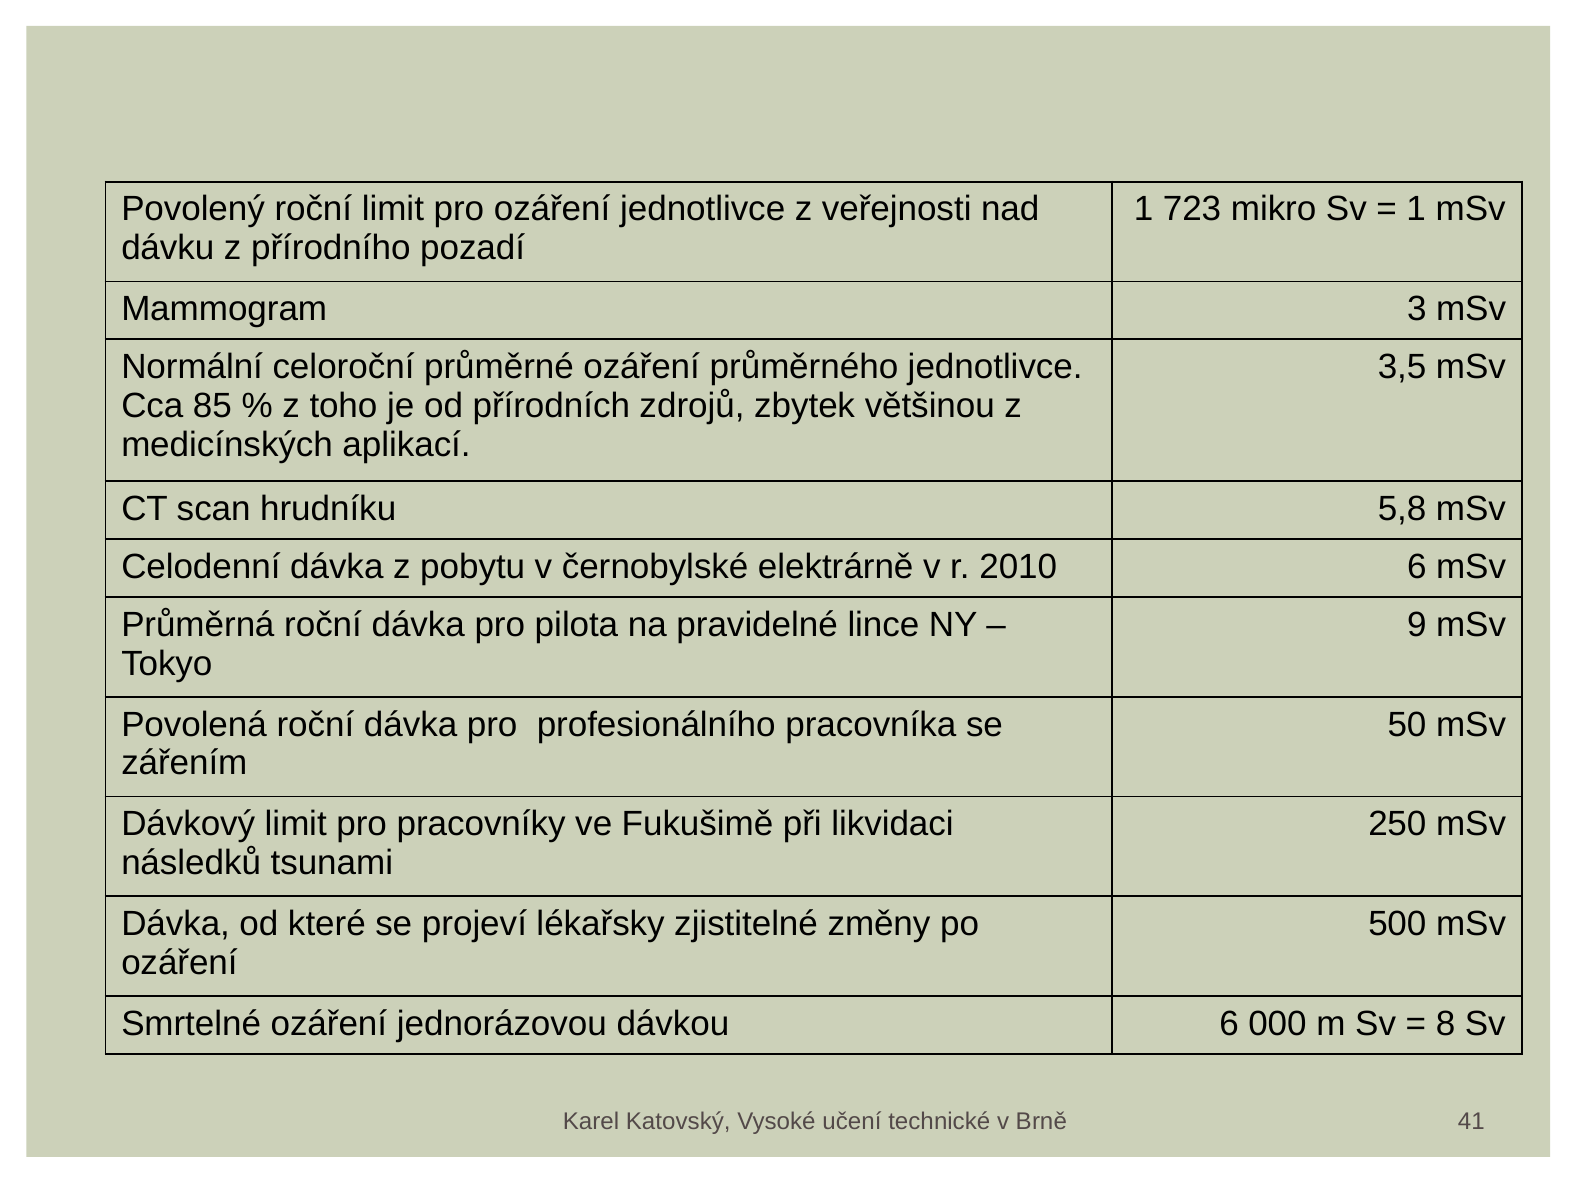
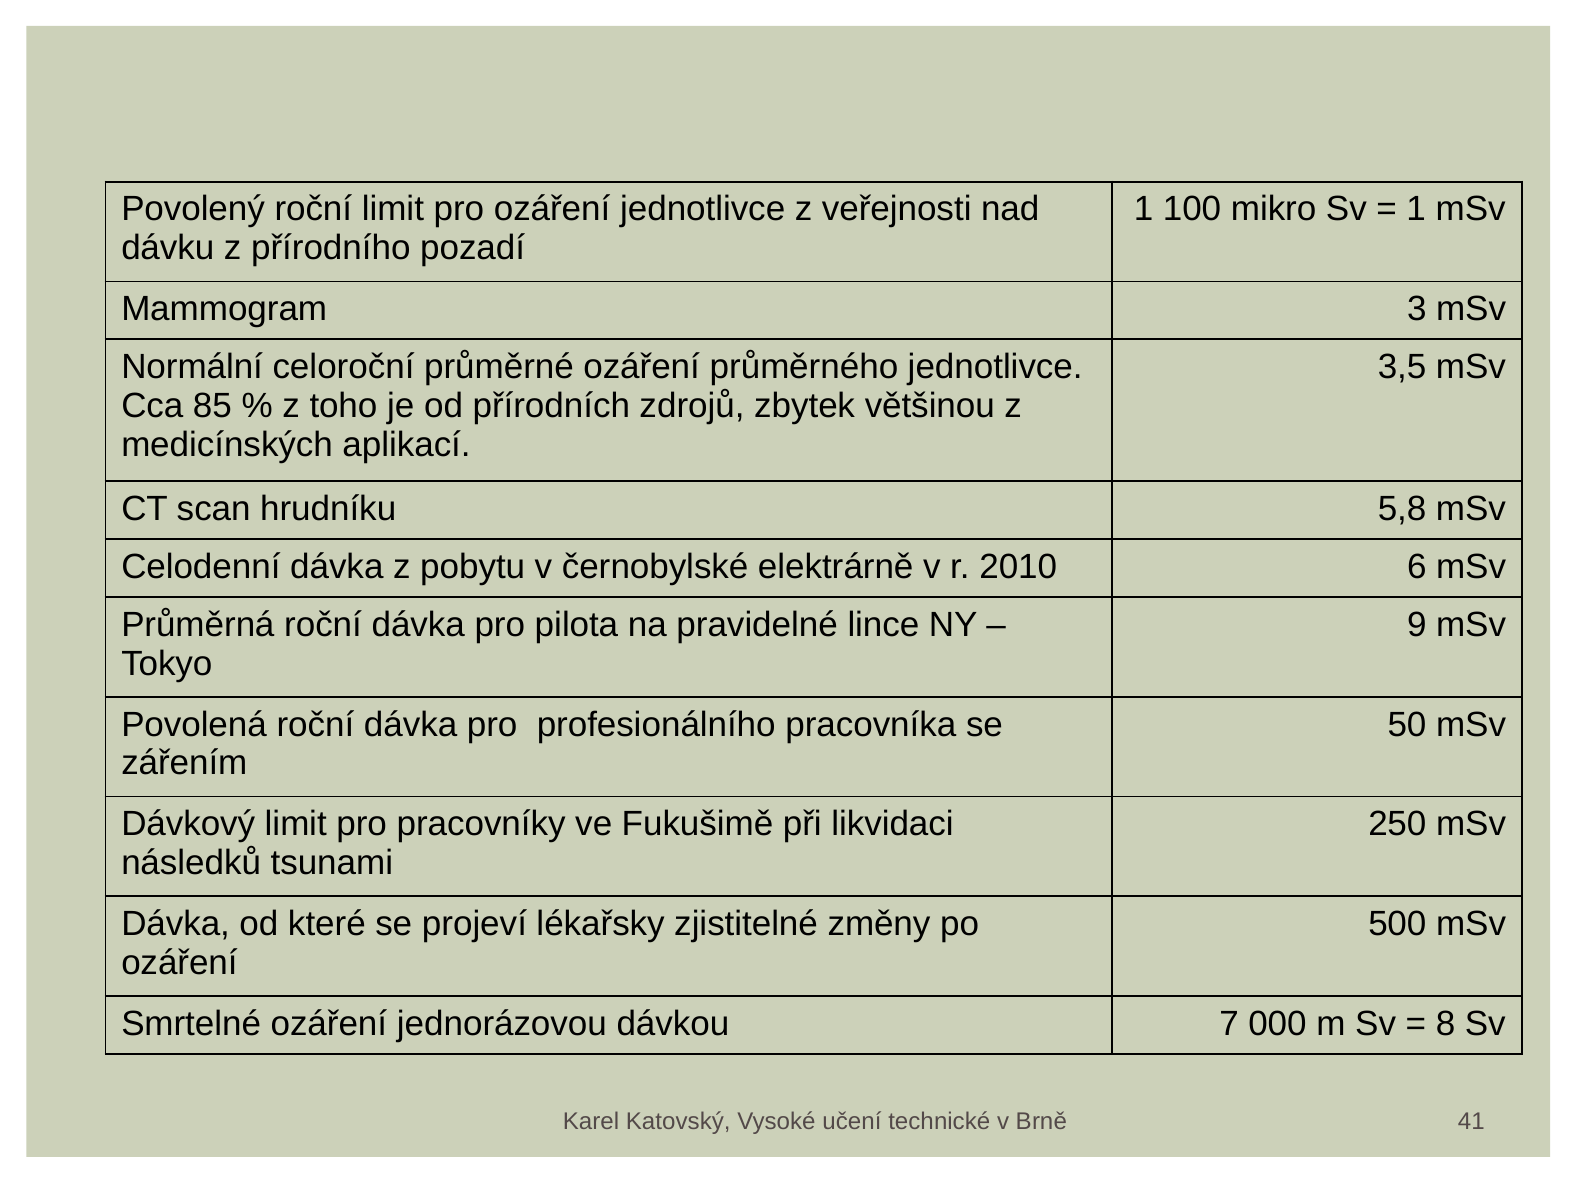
723: 723 -> 100 (1192, 209)
dávkou 6: 6 -> 7 (1229, 1024)
